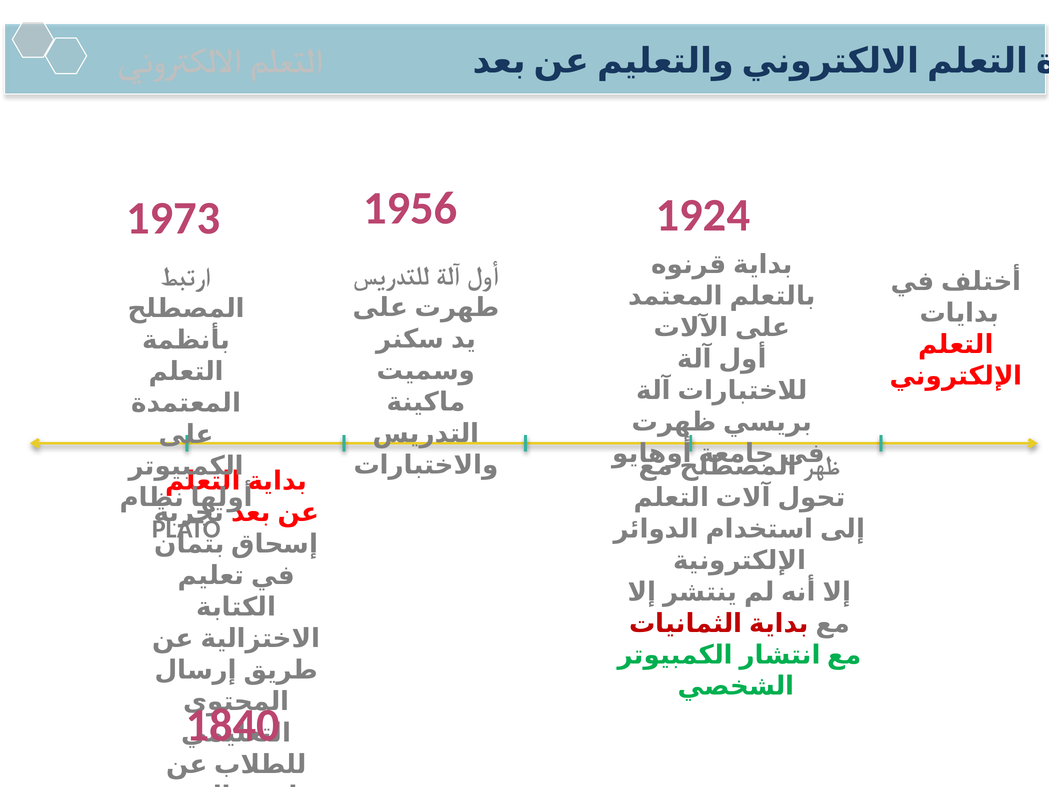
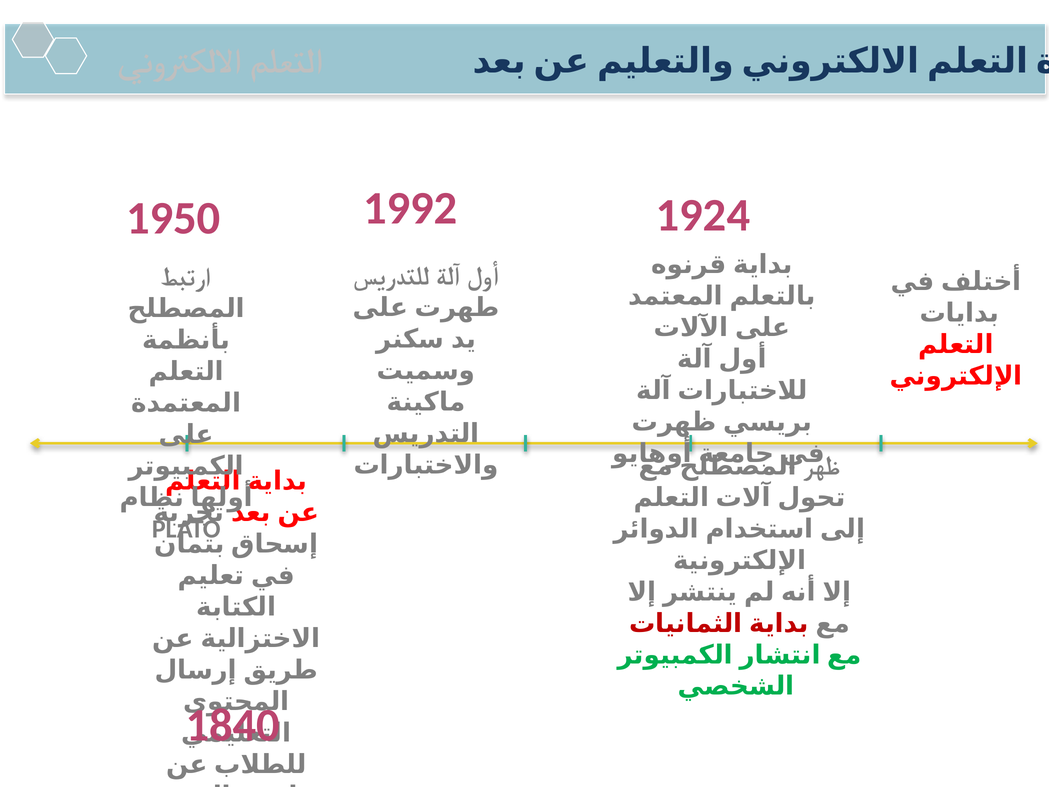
1956: 1956 -> 1992 (410, 208)
1973: 1973 -> 1950 (173, 218)
